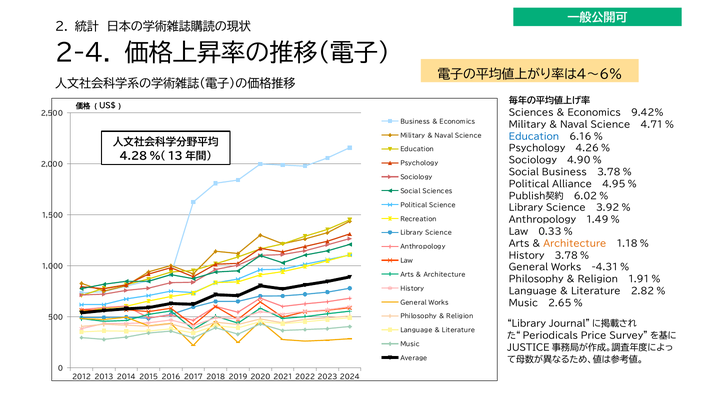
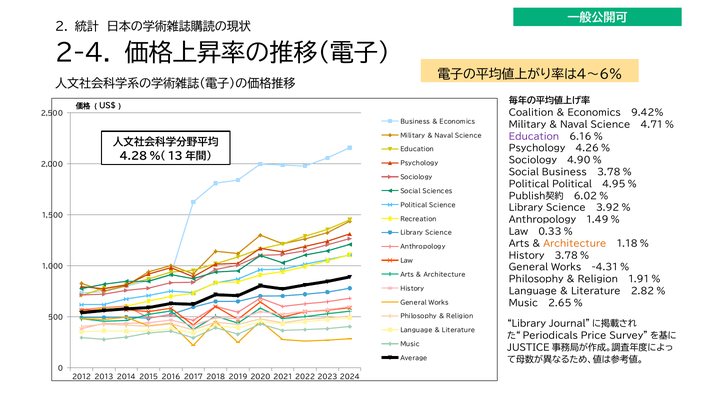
Sciences: Sciences -> Coalition (531, 113)
Education colour: blue -> purple (534, 137)
Political Alliance: Alliance -> Political (572, 185)
